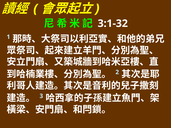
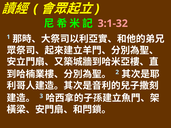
3:1-32 colour: white -> pink (113, 24)
